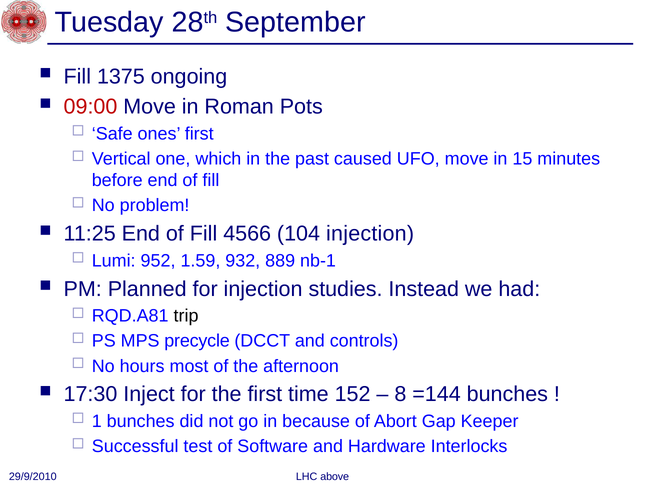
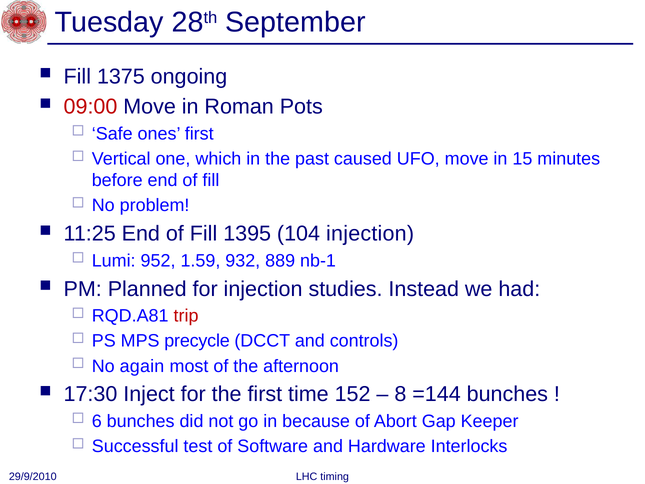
4566: 4566 -> 1395 (247, 234)
trip colour: black -> red (186, 316)
hours: hours -> again (142, 366)
1: 1 -> 6 (97, 421)
above: above -> timing (335, 477)
